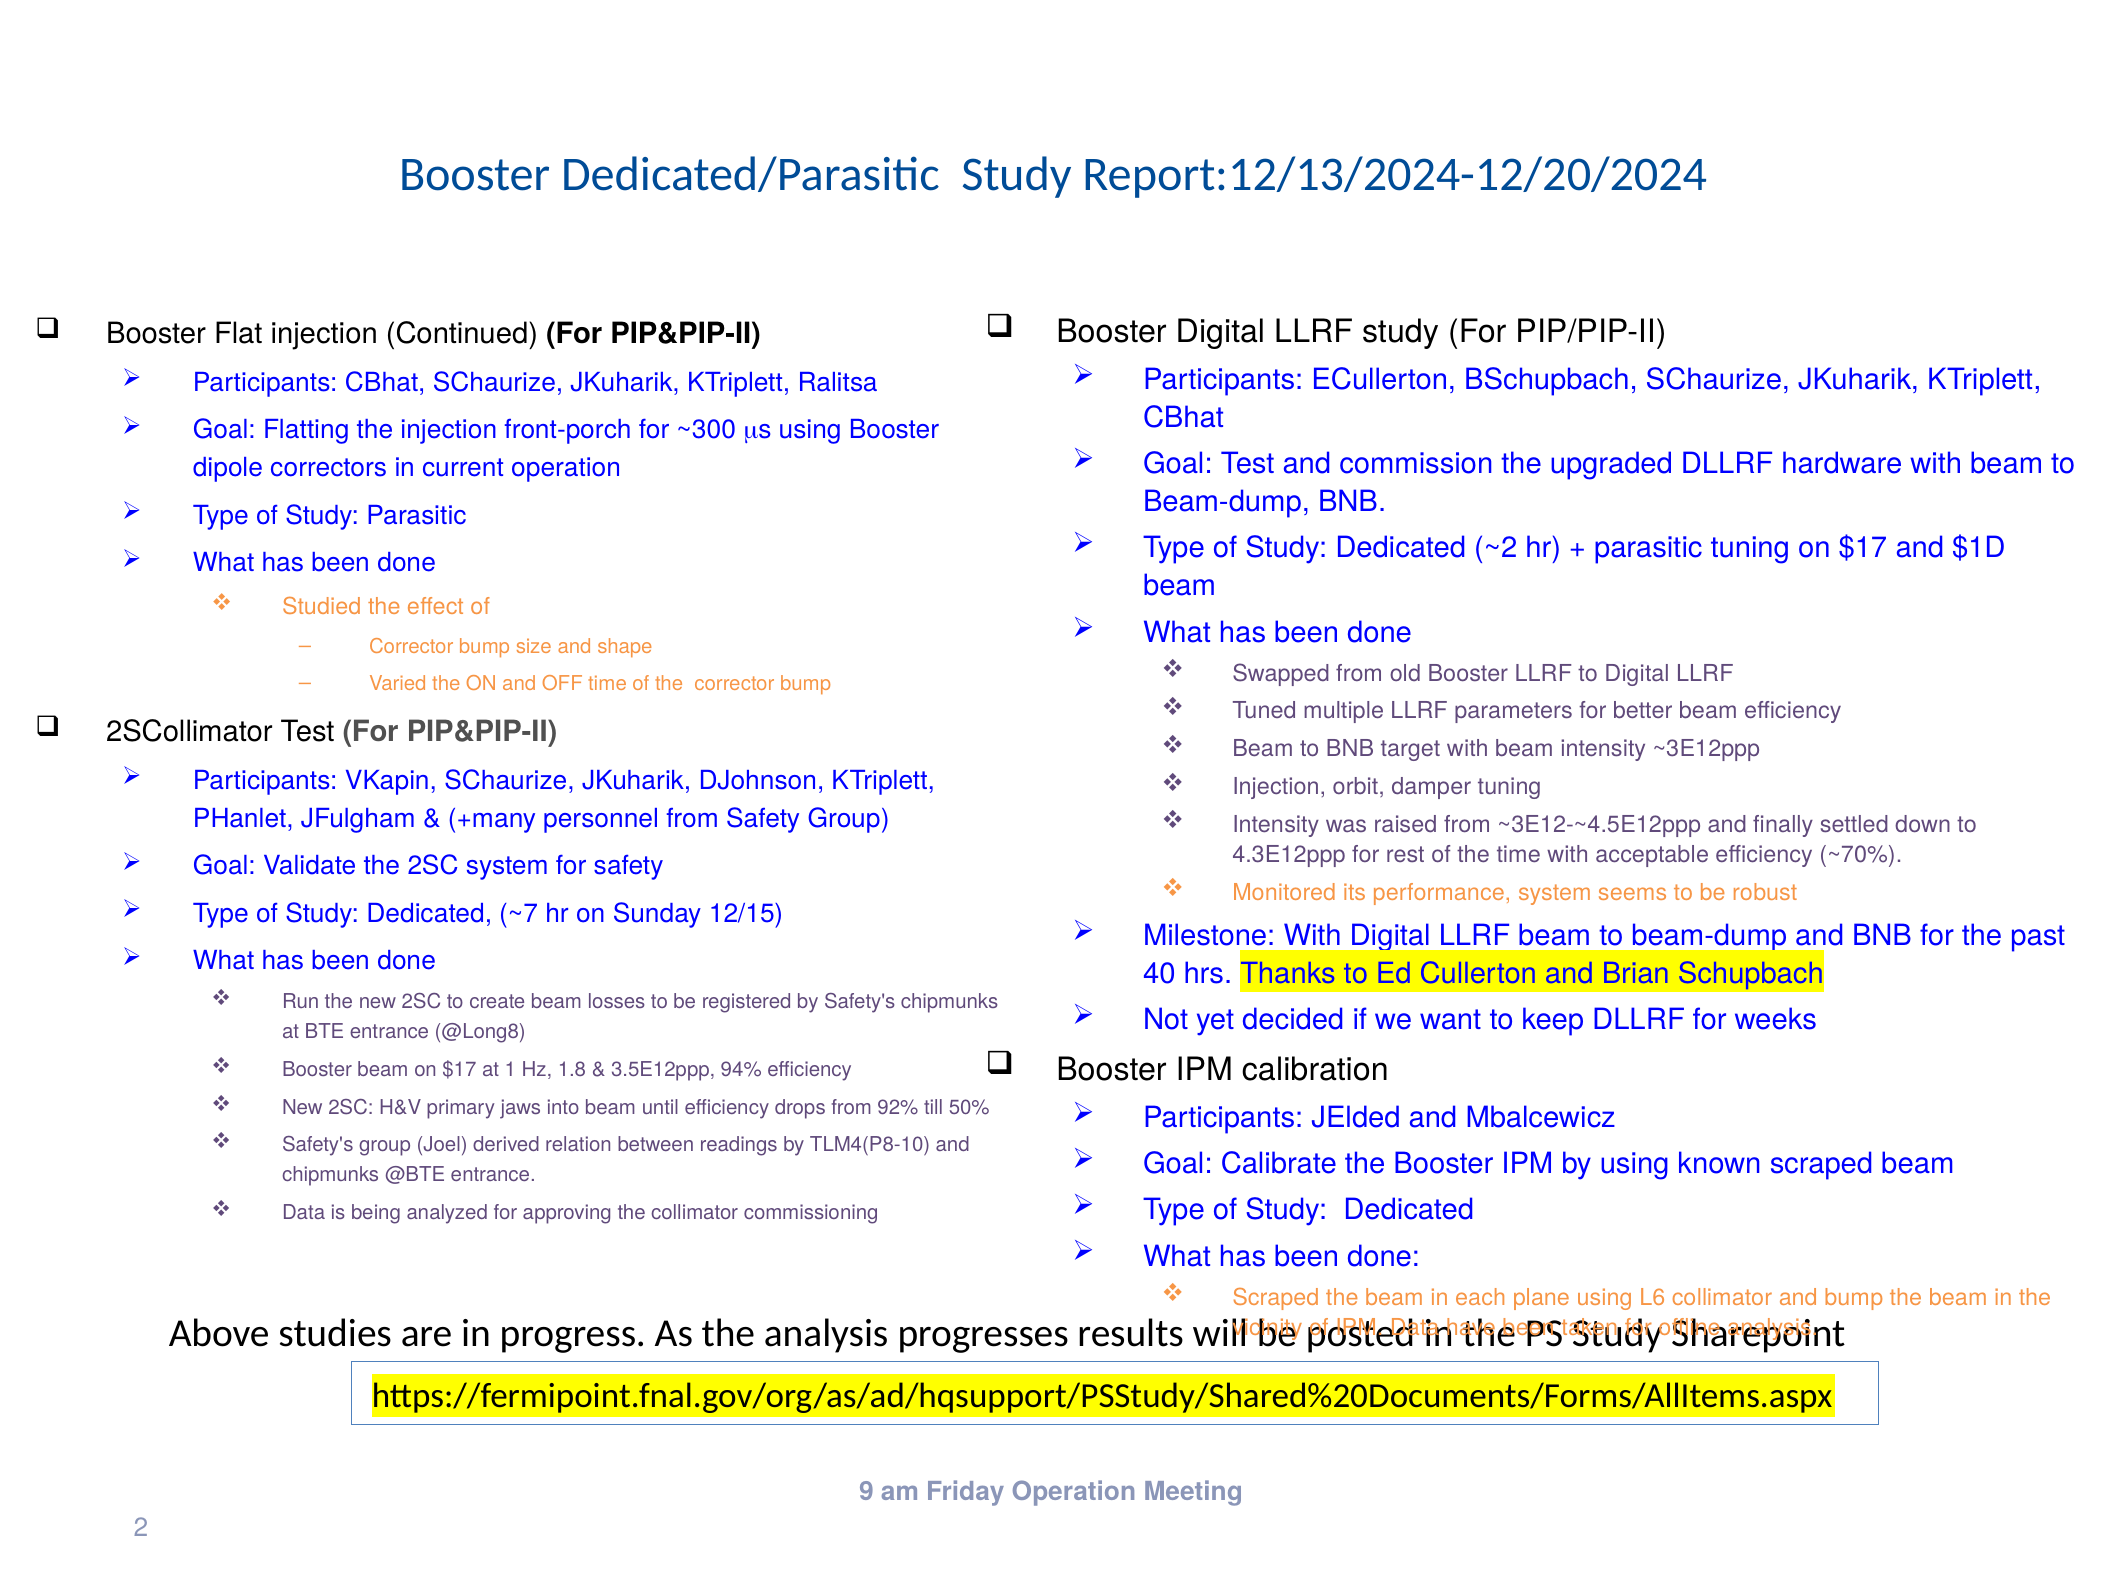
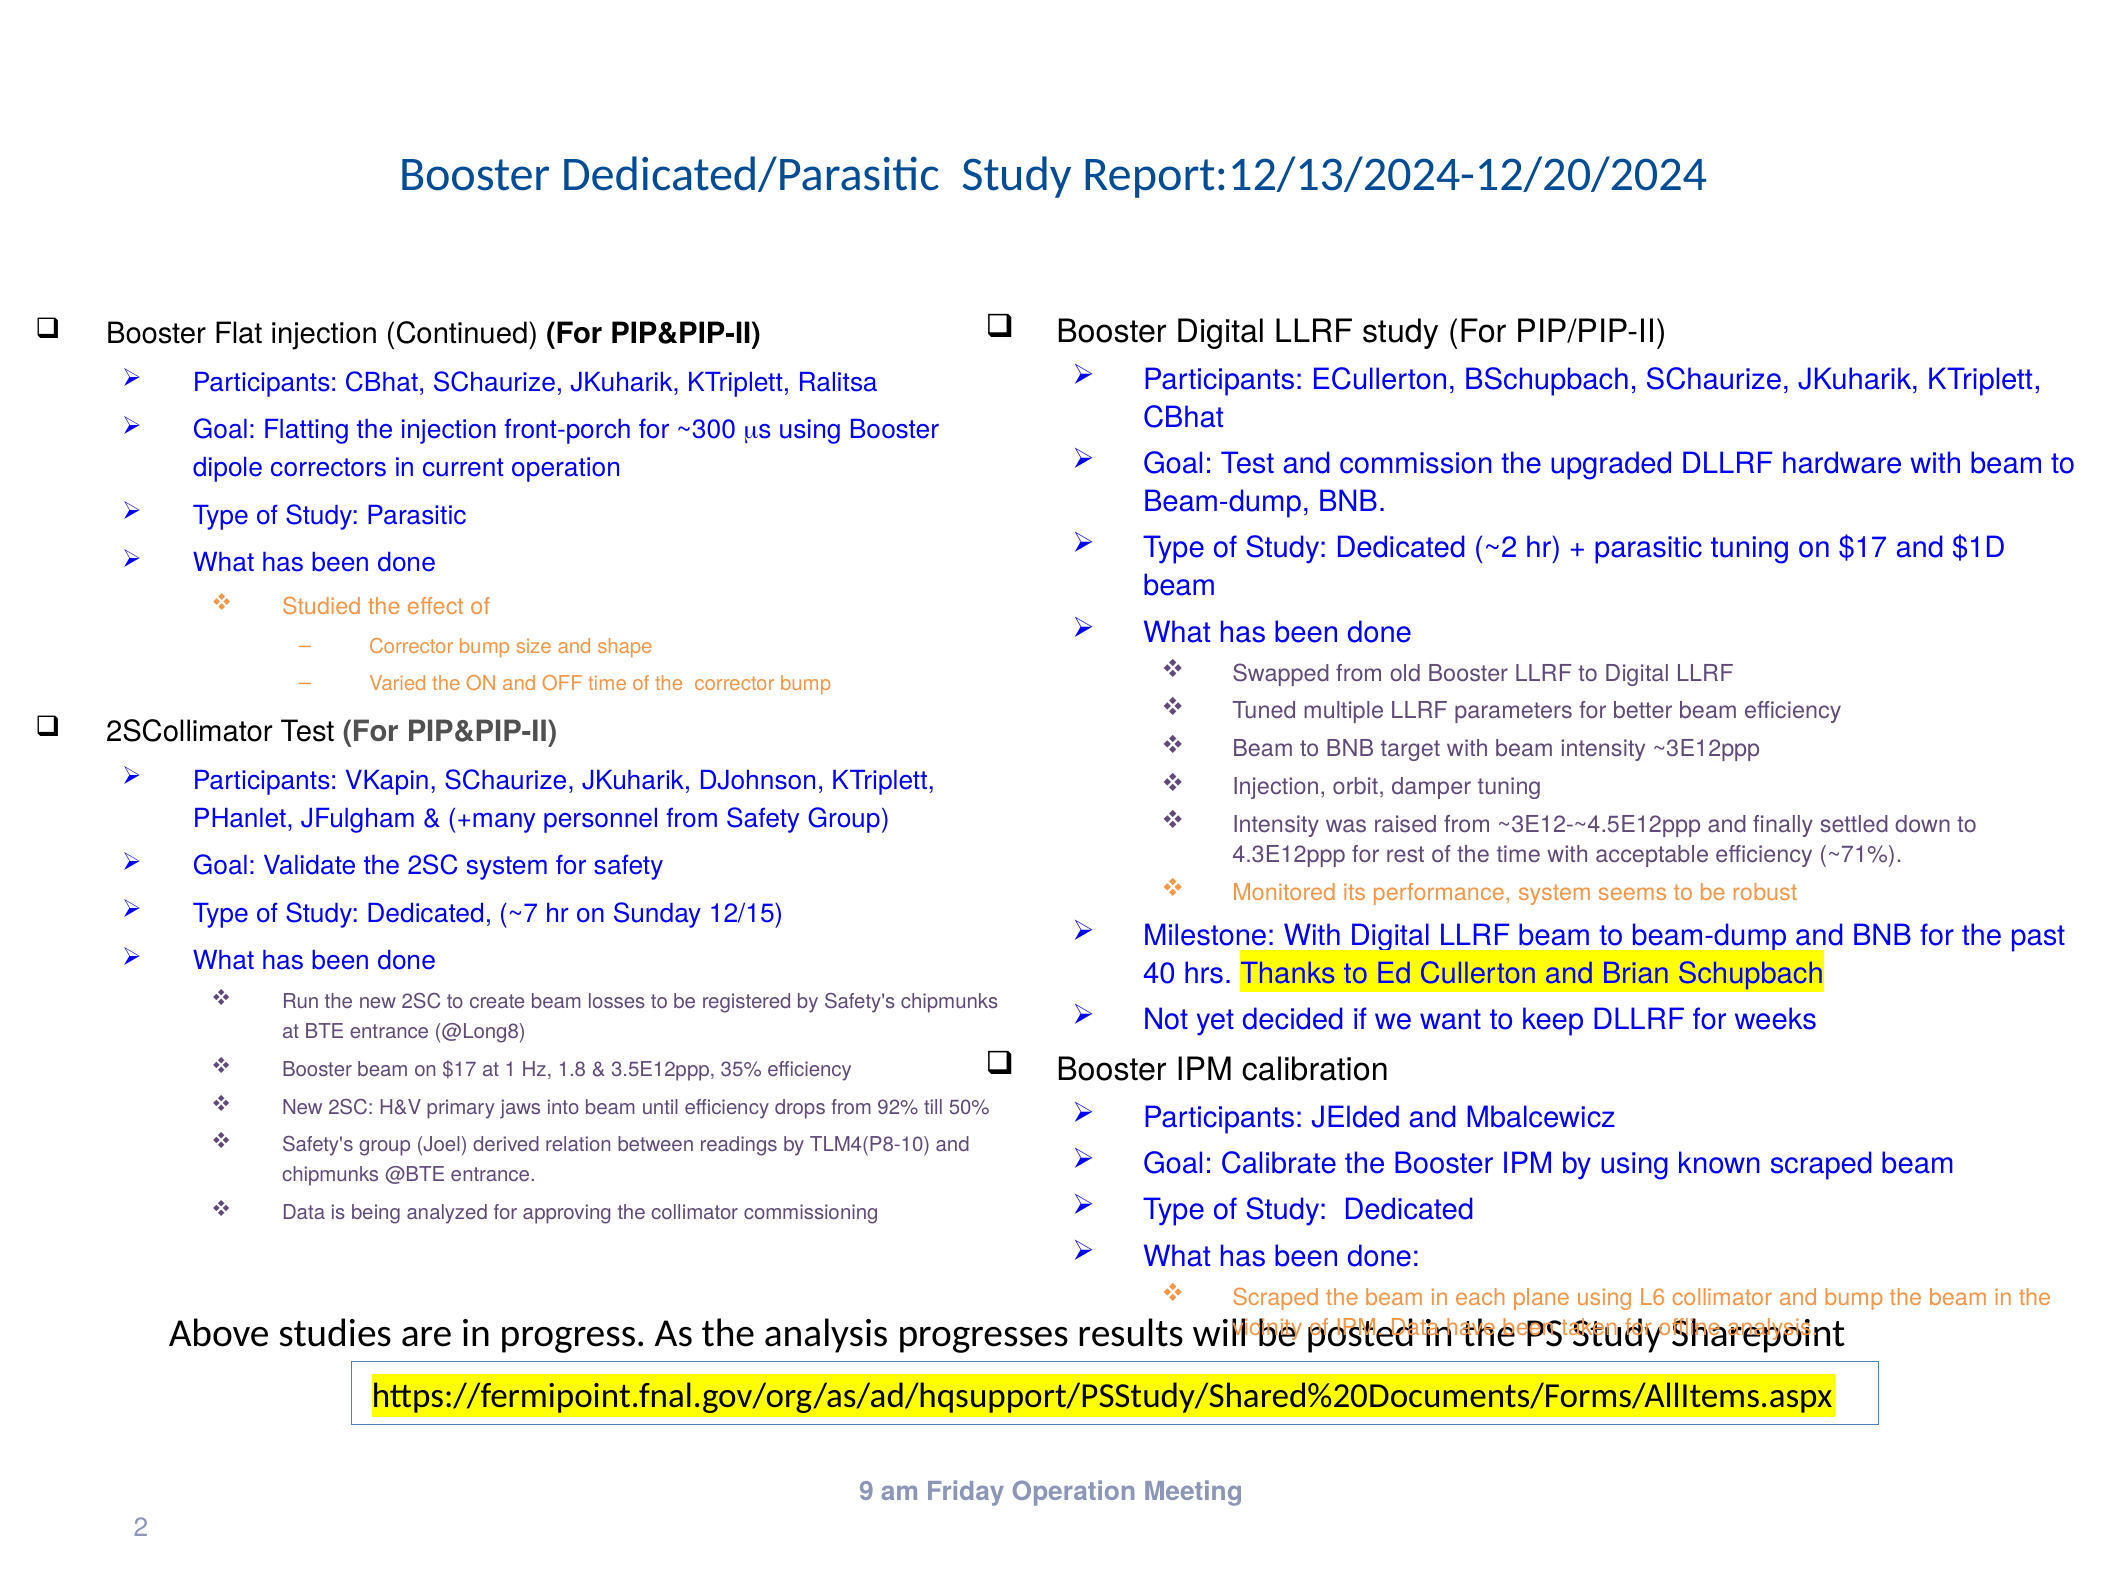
~70%: ~70% -> ~71% (1861, 854)
94%: 94% -> 35% (741, 1069)
